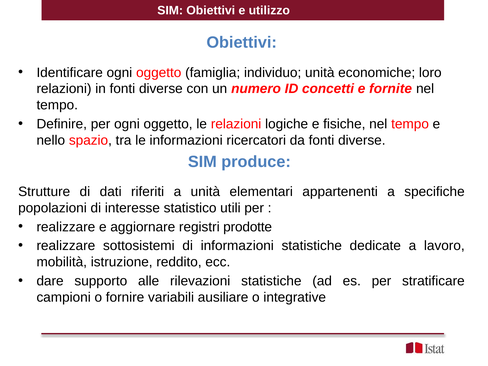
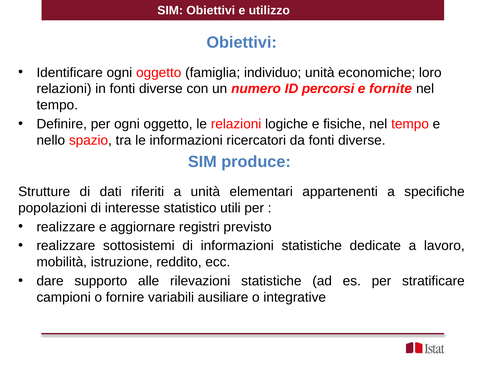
concetti: concetti -> percorsi (328, 89)
prodotte: prodotte -> previsto (248, 227)
